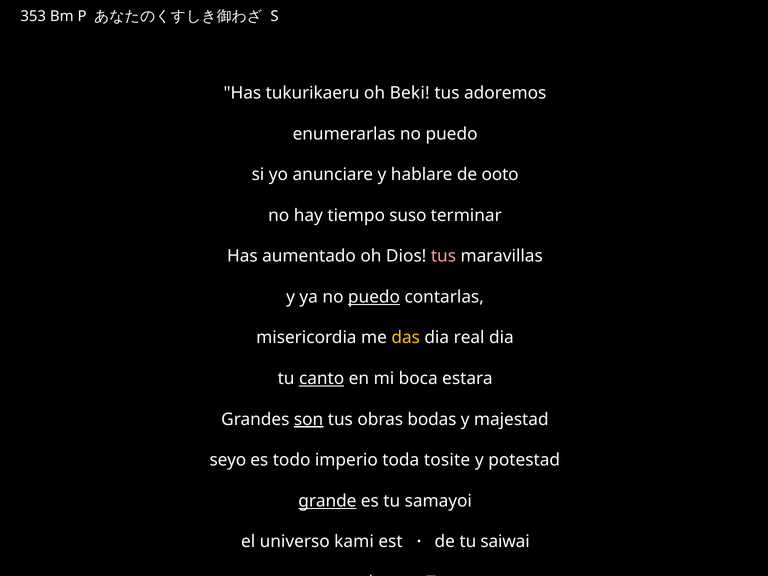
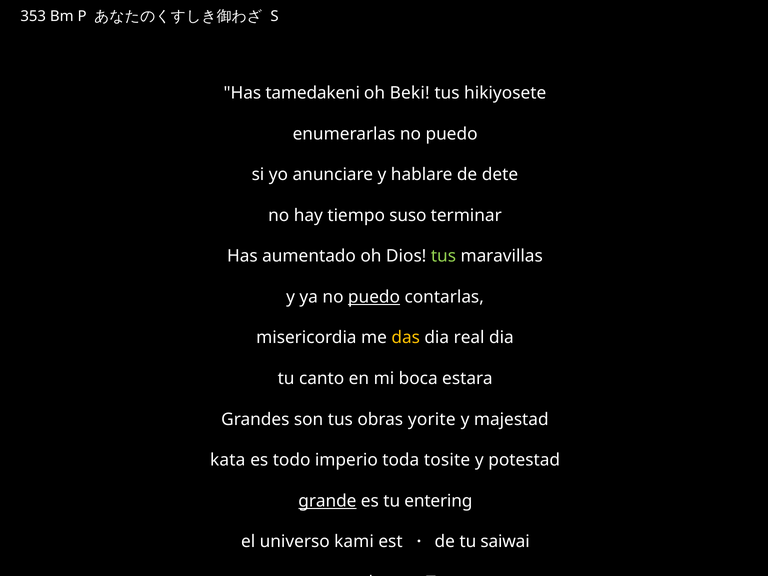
tukurikaeru: tukurikaeru -> tamedakeni (313, 93)
adoremos: adoremos -> hikiyosete (505, 93)
ooto: ooto -> dete (500, 175)
tus colour: pink -> light green (443, 256)
canto underline: present -> none (322, 379)
son underline: present -> none (309, 419)
bodas: bodas -> yorite (432, 419)
seyo: seyo -> kata (228, 460)
samayoi: samayoi -> entering (438, 501)
